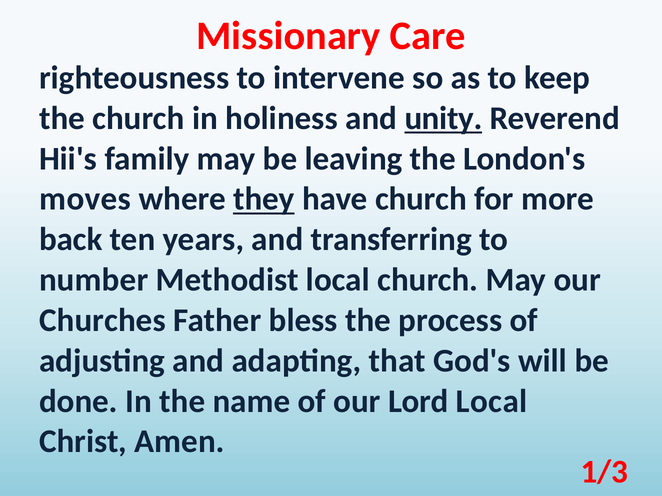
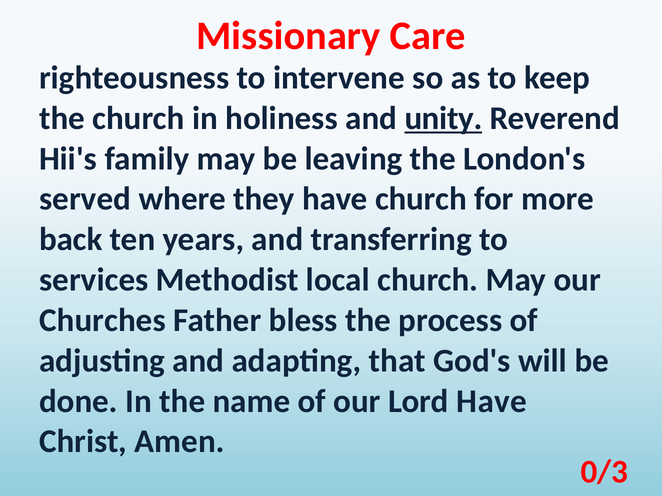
moves: moves -> served (85, 199)
they underline: present -> none (264, 199)
number: number -> services (94, 280)
Lord Local: Local -> Have (492, 402)
1/3: 1/3 -> 0/3 (604, 472)
